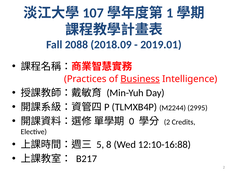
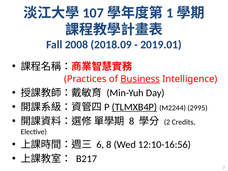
2088: 2088 -> 2008 (76, 45)
TLMXB4P underline: none -> present (134, 107)
0: 0 -> 8 (132, 121)
5: 5 -> 6 (100, 145)
12:10-16:88: 12:10-16:88 -> 12:10-16:56 (164, 145)
